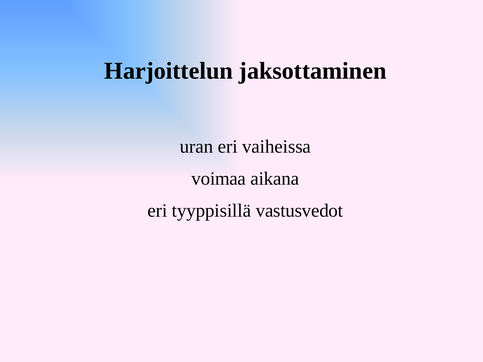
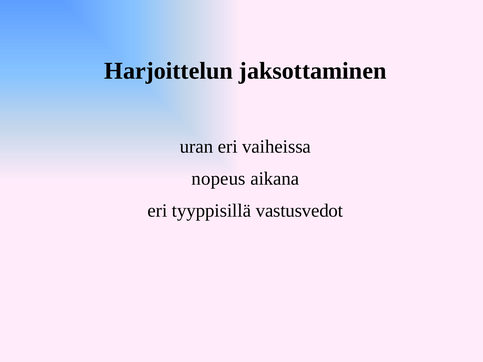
voimaa: voimaa -> nopeus (219, 179)
